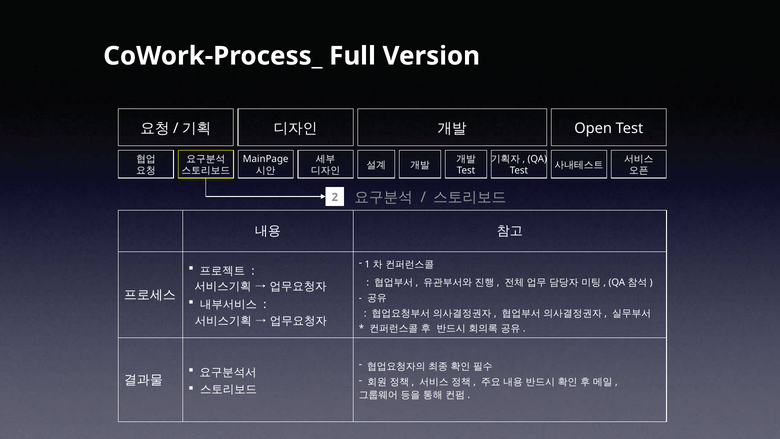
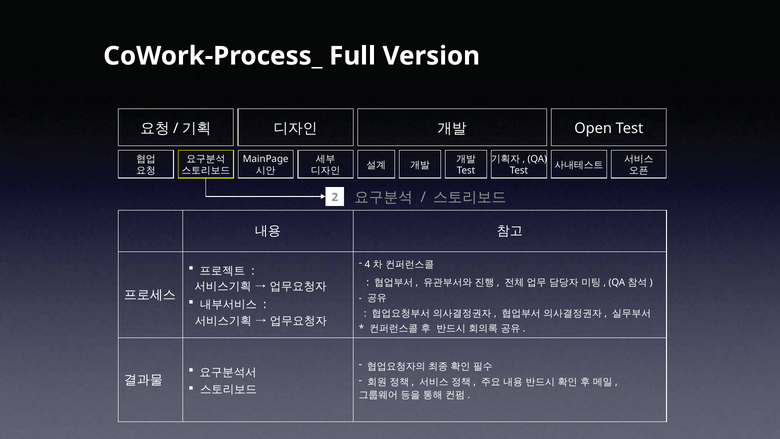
1: 1 -> 4 (367, 265)
